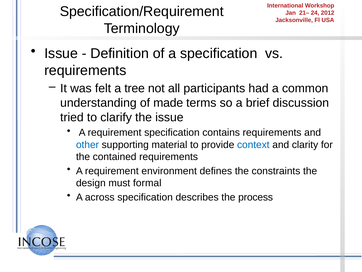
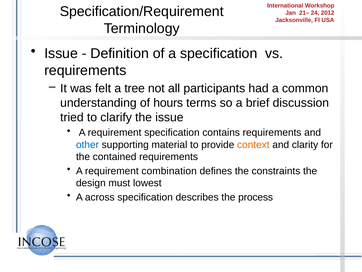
made: made -> hours (168, 103)
context colour: blue -> orange (253, 144)
environment: environment -> combination (169, 171)
formal: formal -> lowest (147, 183)
